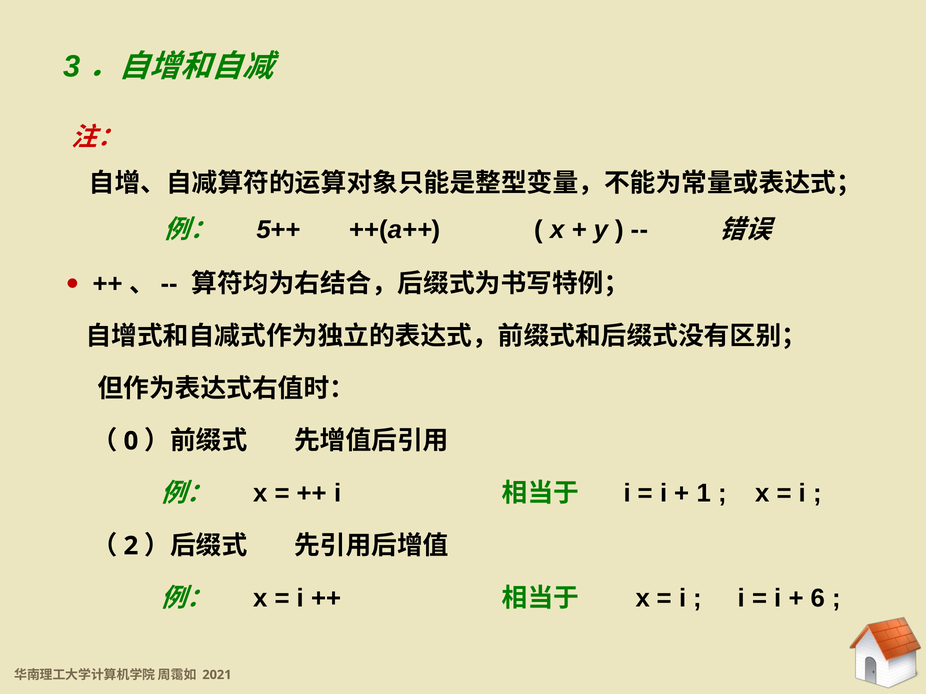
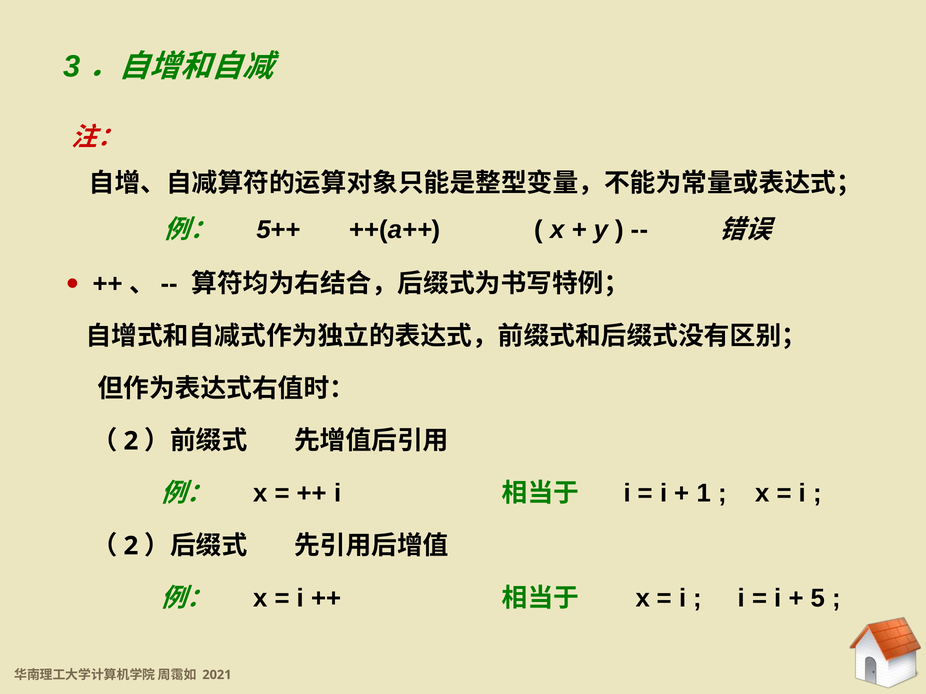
0: 0 -> 2 (131, 441)
6: 6 -> 5 (818, 599)
